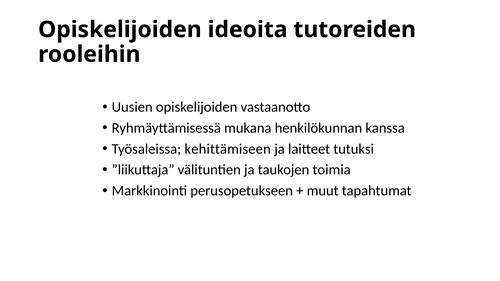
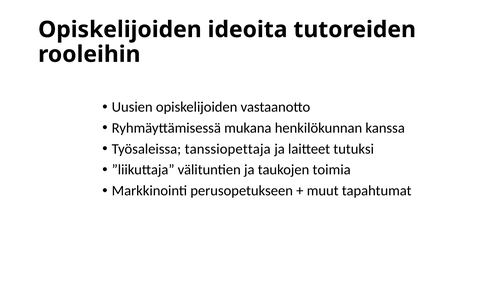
kehittämiseen: kehittämiseen -> tanssiopettaja (228, 149)
